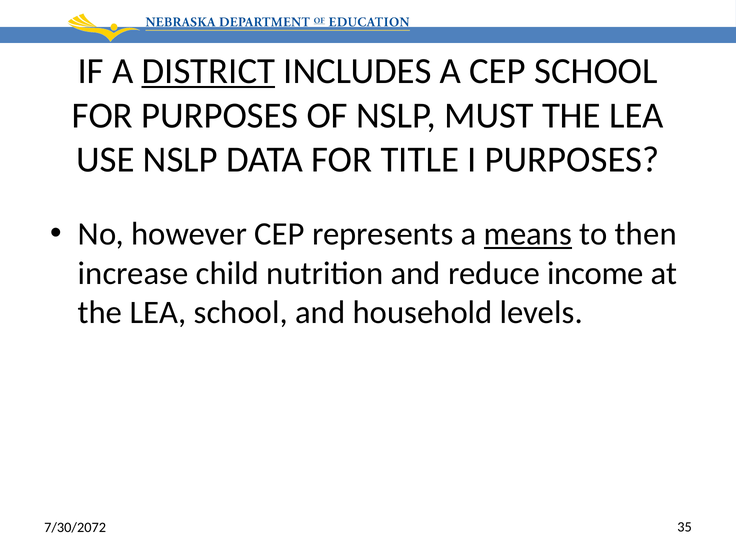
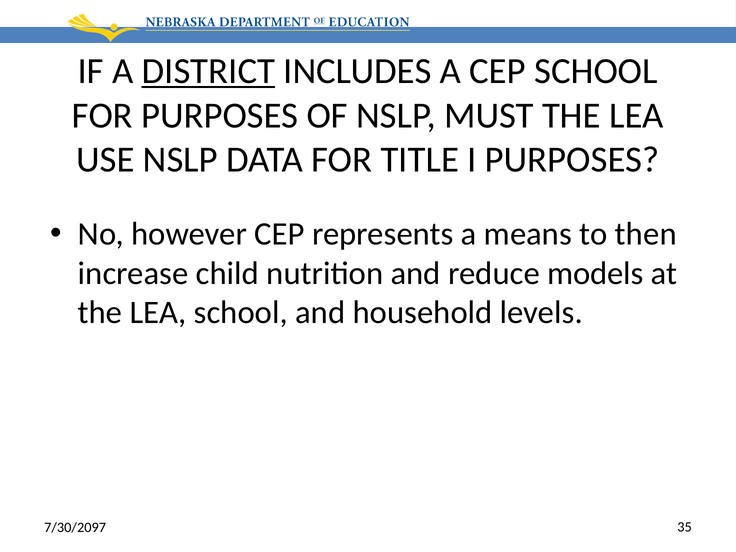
means underline: present -> none (528, 234)
income: income -> models (595, 273)
7/30/2072: 7/30/2072 -> 7/30/2097 (75, 527)
